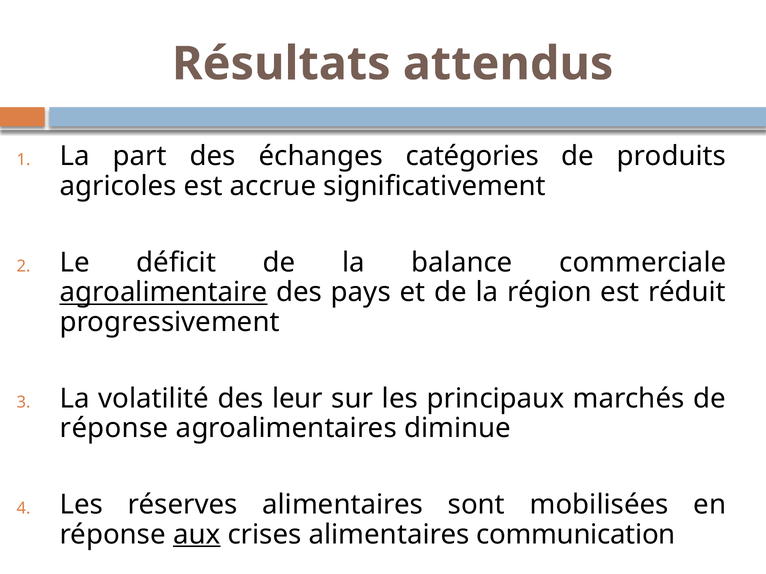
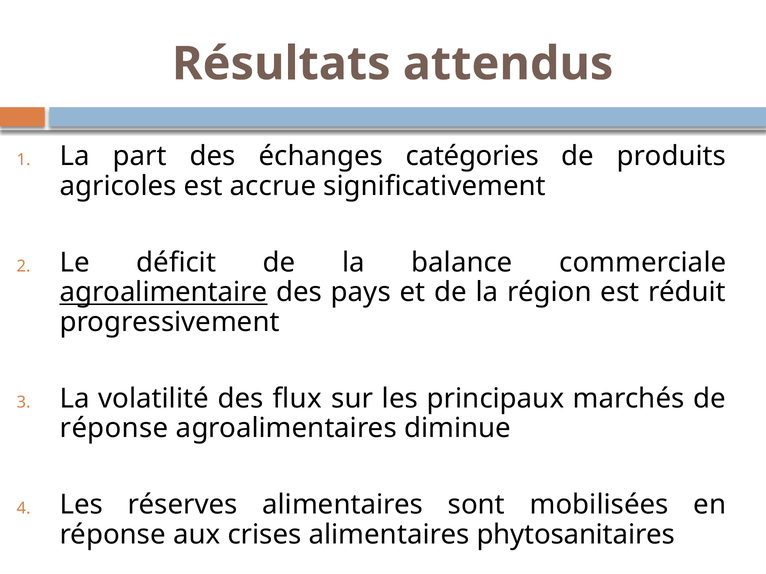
leur: leur -> flux (297, 399)
aux underline: present -> none (197, 535)
communication: communication -> phytosanitaires (576, 535)
